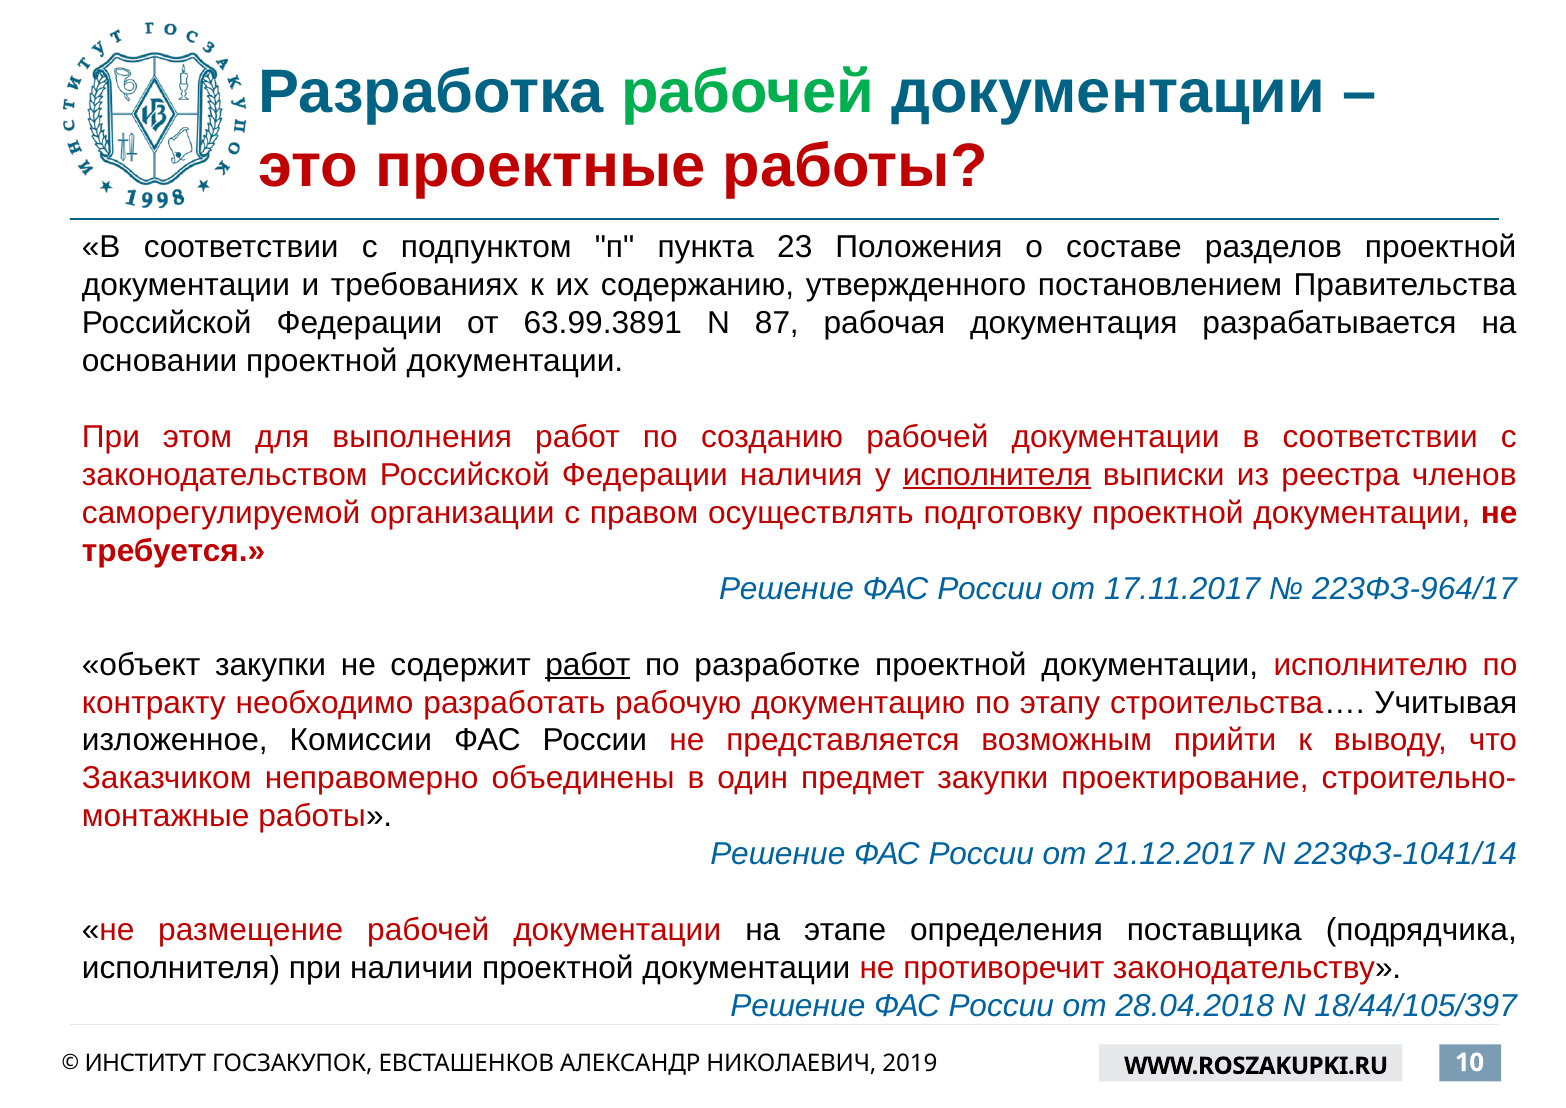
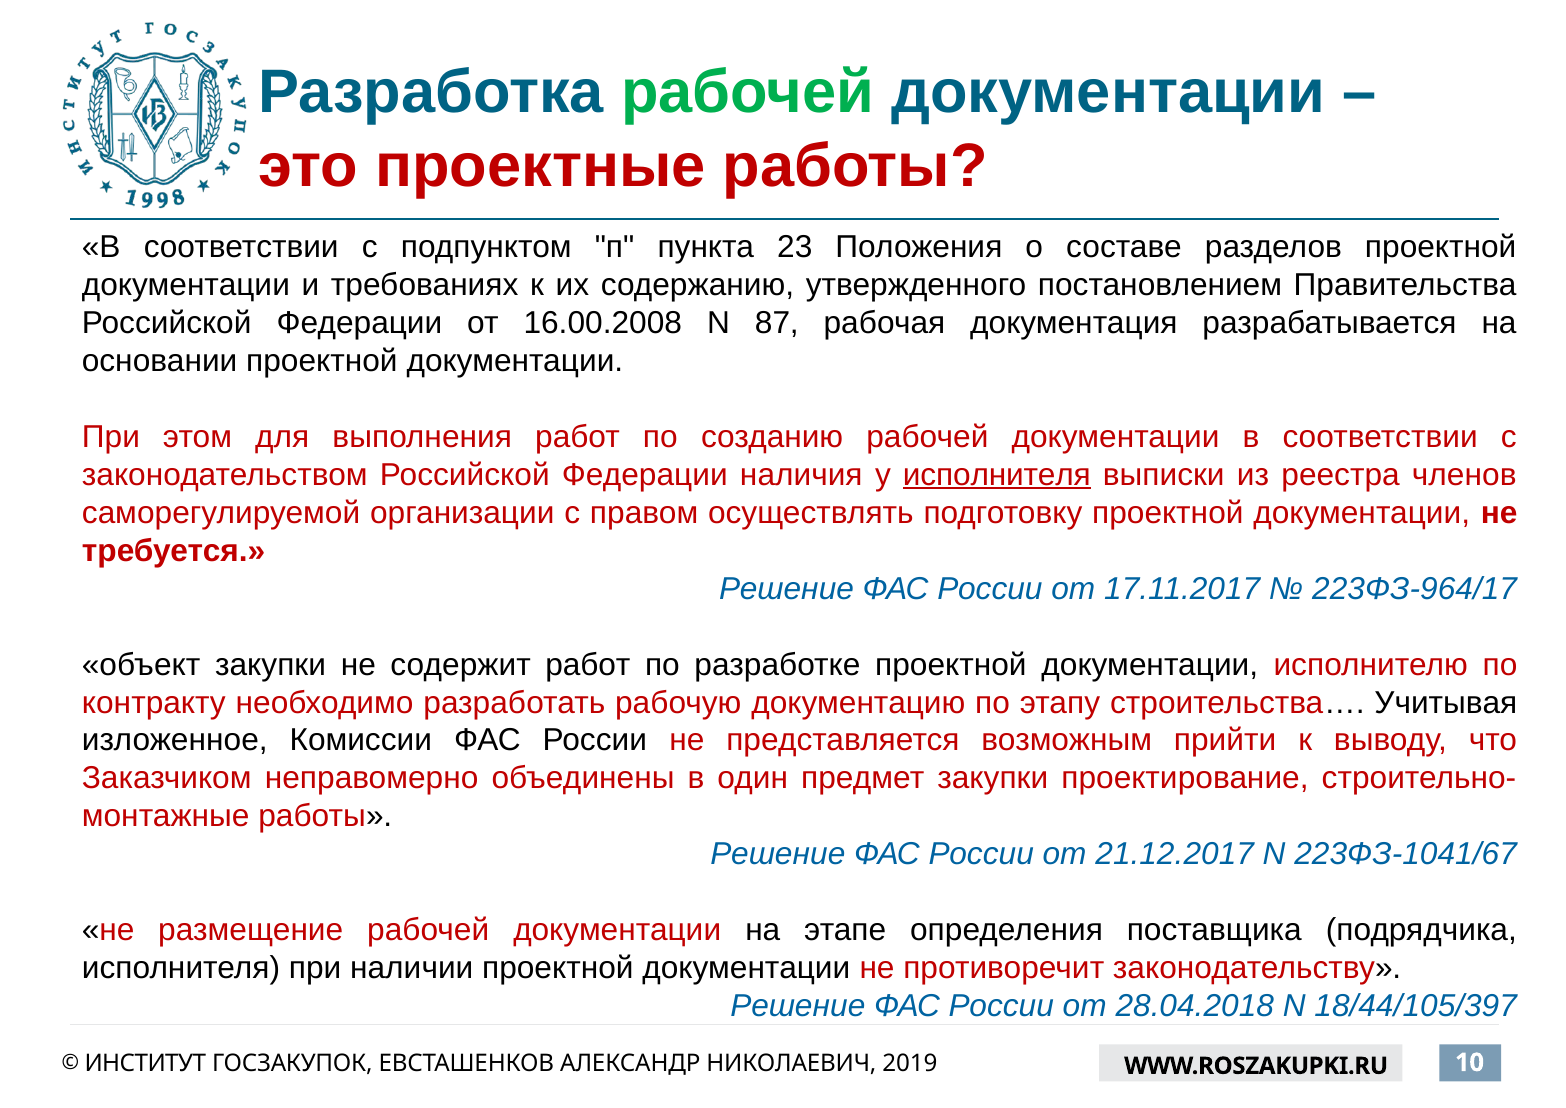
63.99.3891: 63.99.3891 -> 16.00.2008 (603, 323)
работ underline: present -> none (588, 664)
223ФЗ-1041/14: 223ФЗ-1041/14 -> 223ФЗ-1041/67 (1406, 854)
